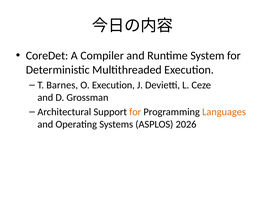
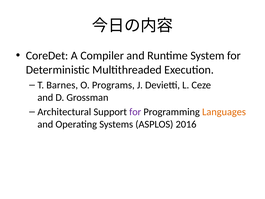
O Execution: Execution -> Programs (113, 85)
for colour: orange -> purple (135, 112)
2026: 2026 -> 2016 (186, 124)
